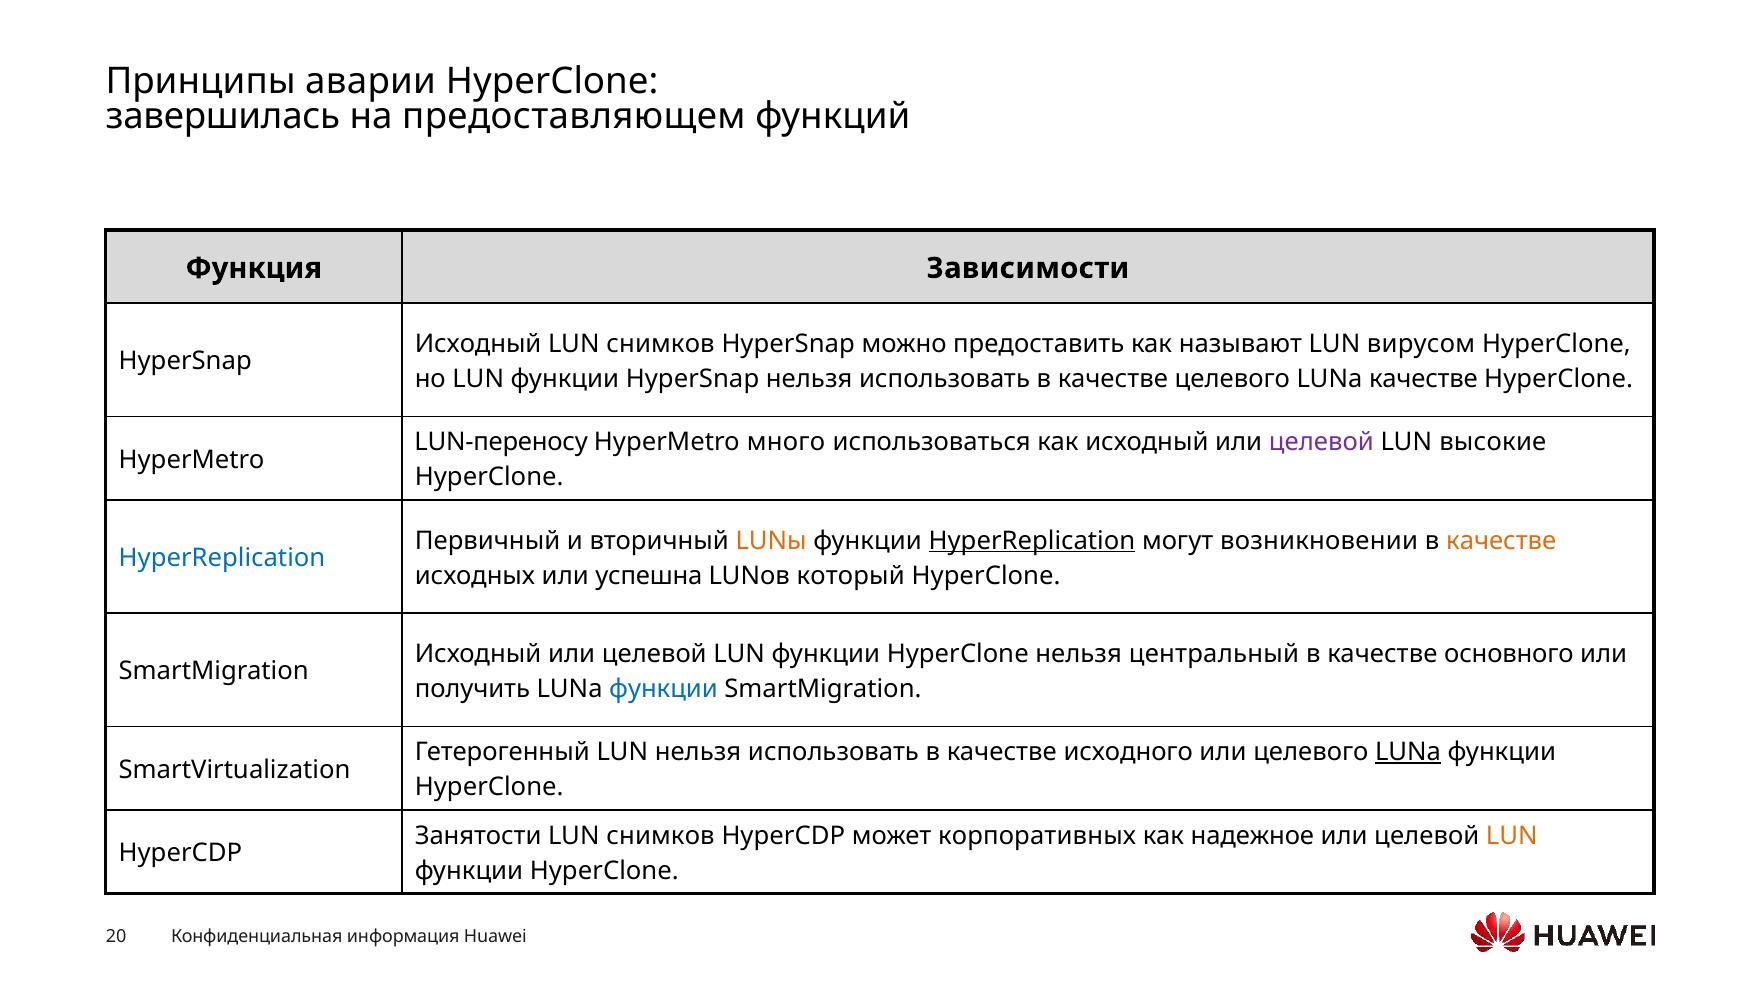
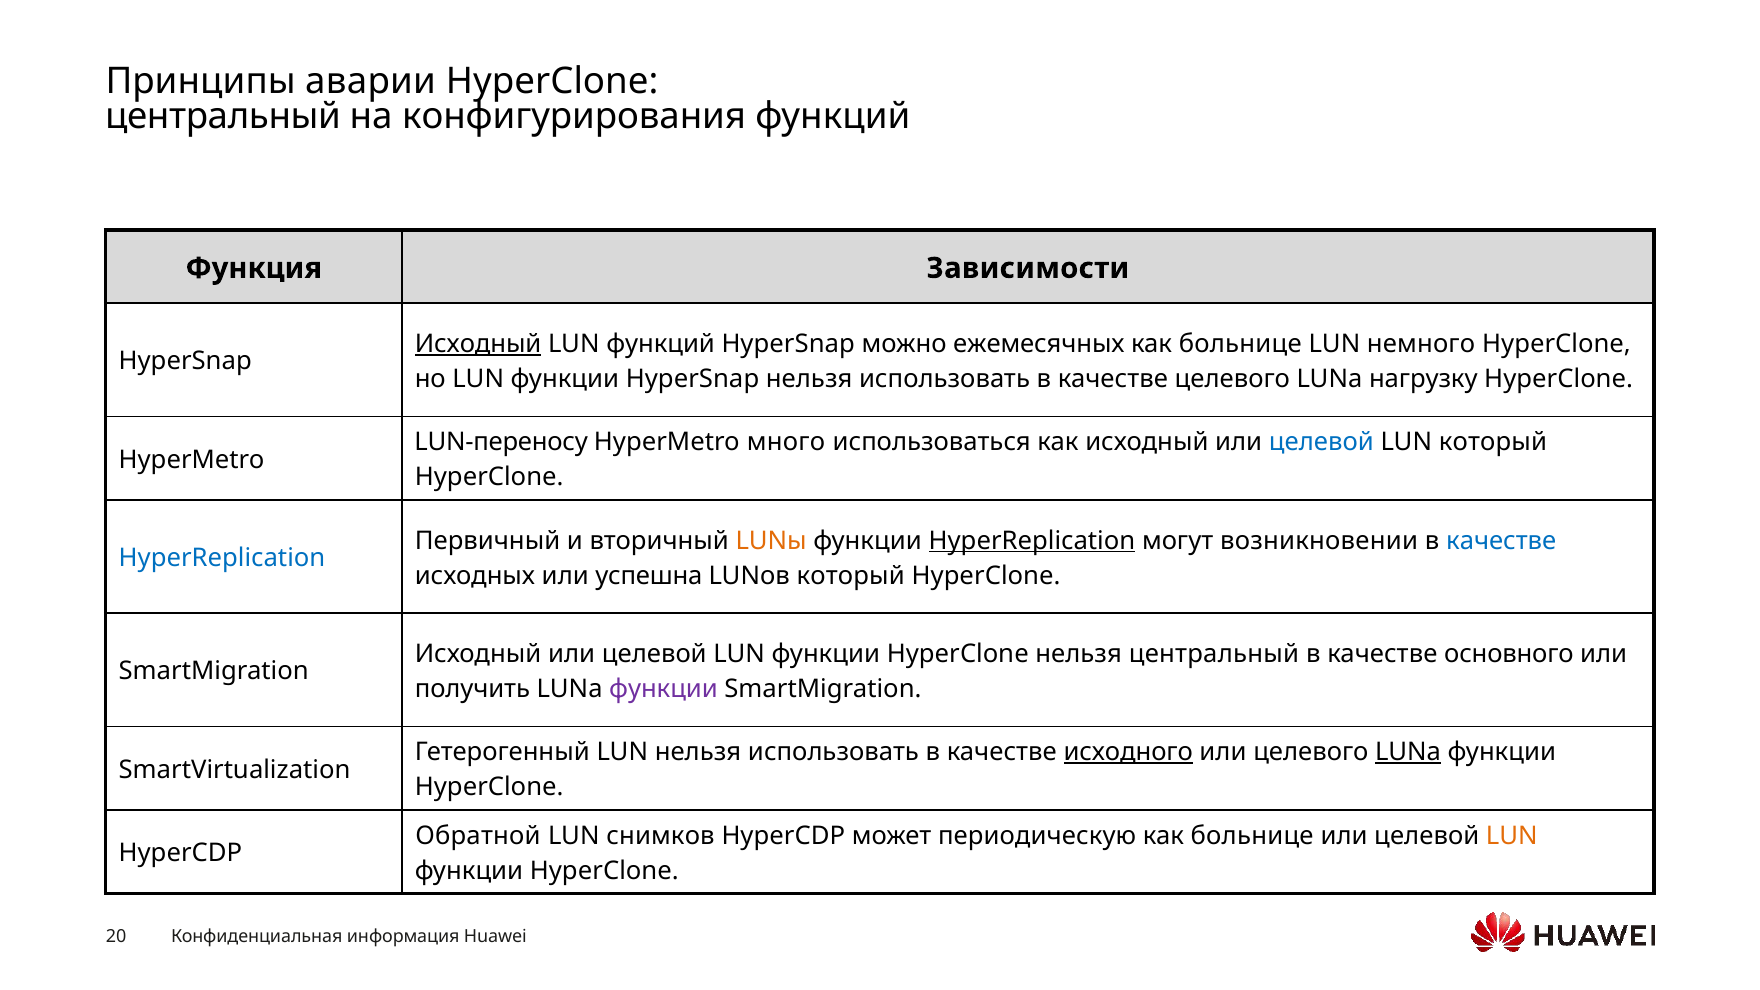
завершилась: завершилась -> центральный (223, 117)
предоставляющем: предоставляющем -> конфигурирования (574, 117)
Исходный underline: none -> present (478, 344)
снимков: снимков -> функций (661, 344)
предоставить: предоставить -> ежемесячных (1039, 344)
называют: называют -> больнице (1240, 344)
вирусом: вирусом -> немного (1421, 344)
LUNа качестве: качестве -> нагрузку (1423, 379)
целевой colour: purple -> blue (1321, 442)
LUN высокие: высокие -> который (1493, 442)
качестве colour: orange -> blue (1501, 541)
функции colour: blue -> purple (663, 689)
исходного underline: none -> present (1128, 752)
Занятости: Занятости -> Обратной (478, 836)
корпоративных: корпоративных -> периодическую (1037, 836)
надежное: надежное -> больнице (1252, 836)
